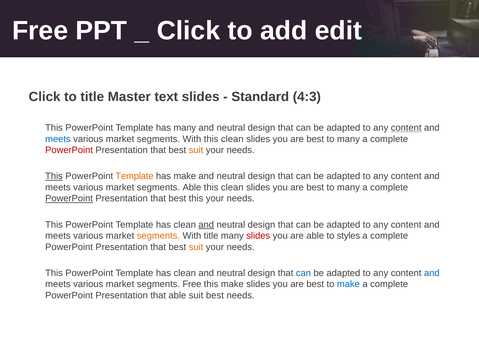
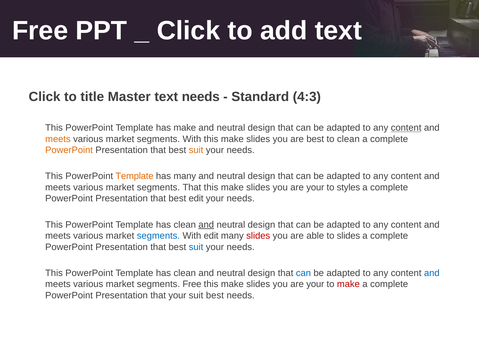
add edit: edit -> text (338, 31)
text slides: slides -> needs (201, 97)
has many: many -> make (185, 128)
meets colour: blue -> orange (58, 139)
With this clean: clean -> make (232, 139)
many: many -> clean (348, 139)
PowerPoint colour: red -> orange (69, 150)
This underline: present -> none (54, 176)
has make: make -> many (185, 176)
segments Able: Able -> That (192, 188)
clean: clean -> make (232, 188)
best: best -> your (315, 188)
many: many -> styles (348, 188)
PowerPoint underline: present -> none (69, 199)
best this: this -> edit (196, 199)
segments colour: orange -> blue (158, 236)
With title: title -> edit (211, 236)
to styles: styles -> slides (348, 236)
suit colour: orange -> blue (196, 247)
best: best -> your (315, 284)
make colour: blue -> red (348, 284)
that able: able -> your (177, 296)
